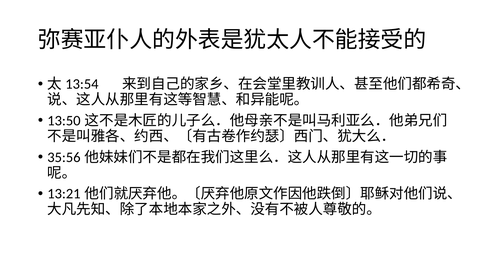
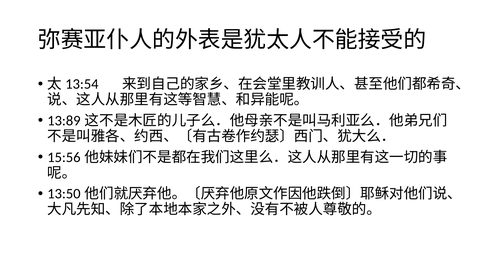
13:50: 13:50 -> 13:89 (64, 121)
35:56: 35:56 -> 15:56 (64, 157)
13:21: 13:21 -> 13:50 (64, 194)
